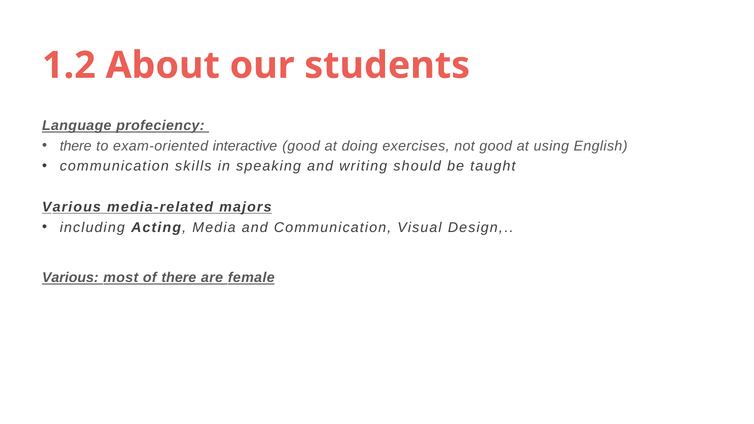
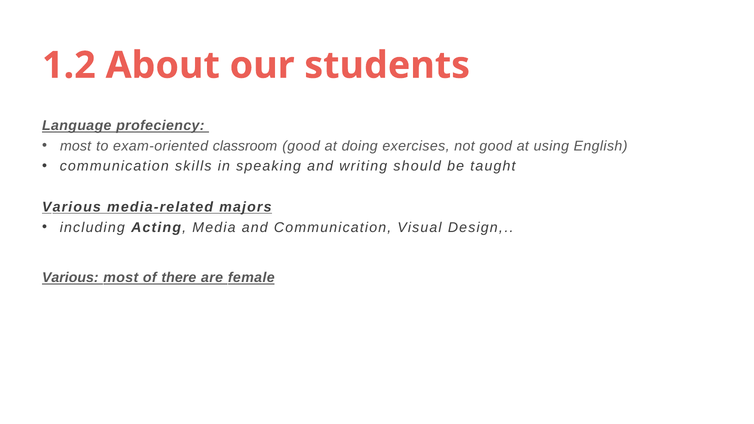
there: there -> most (76, 146)
interactive: interactive -> classroom (245, 146)
